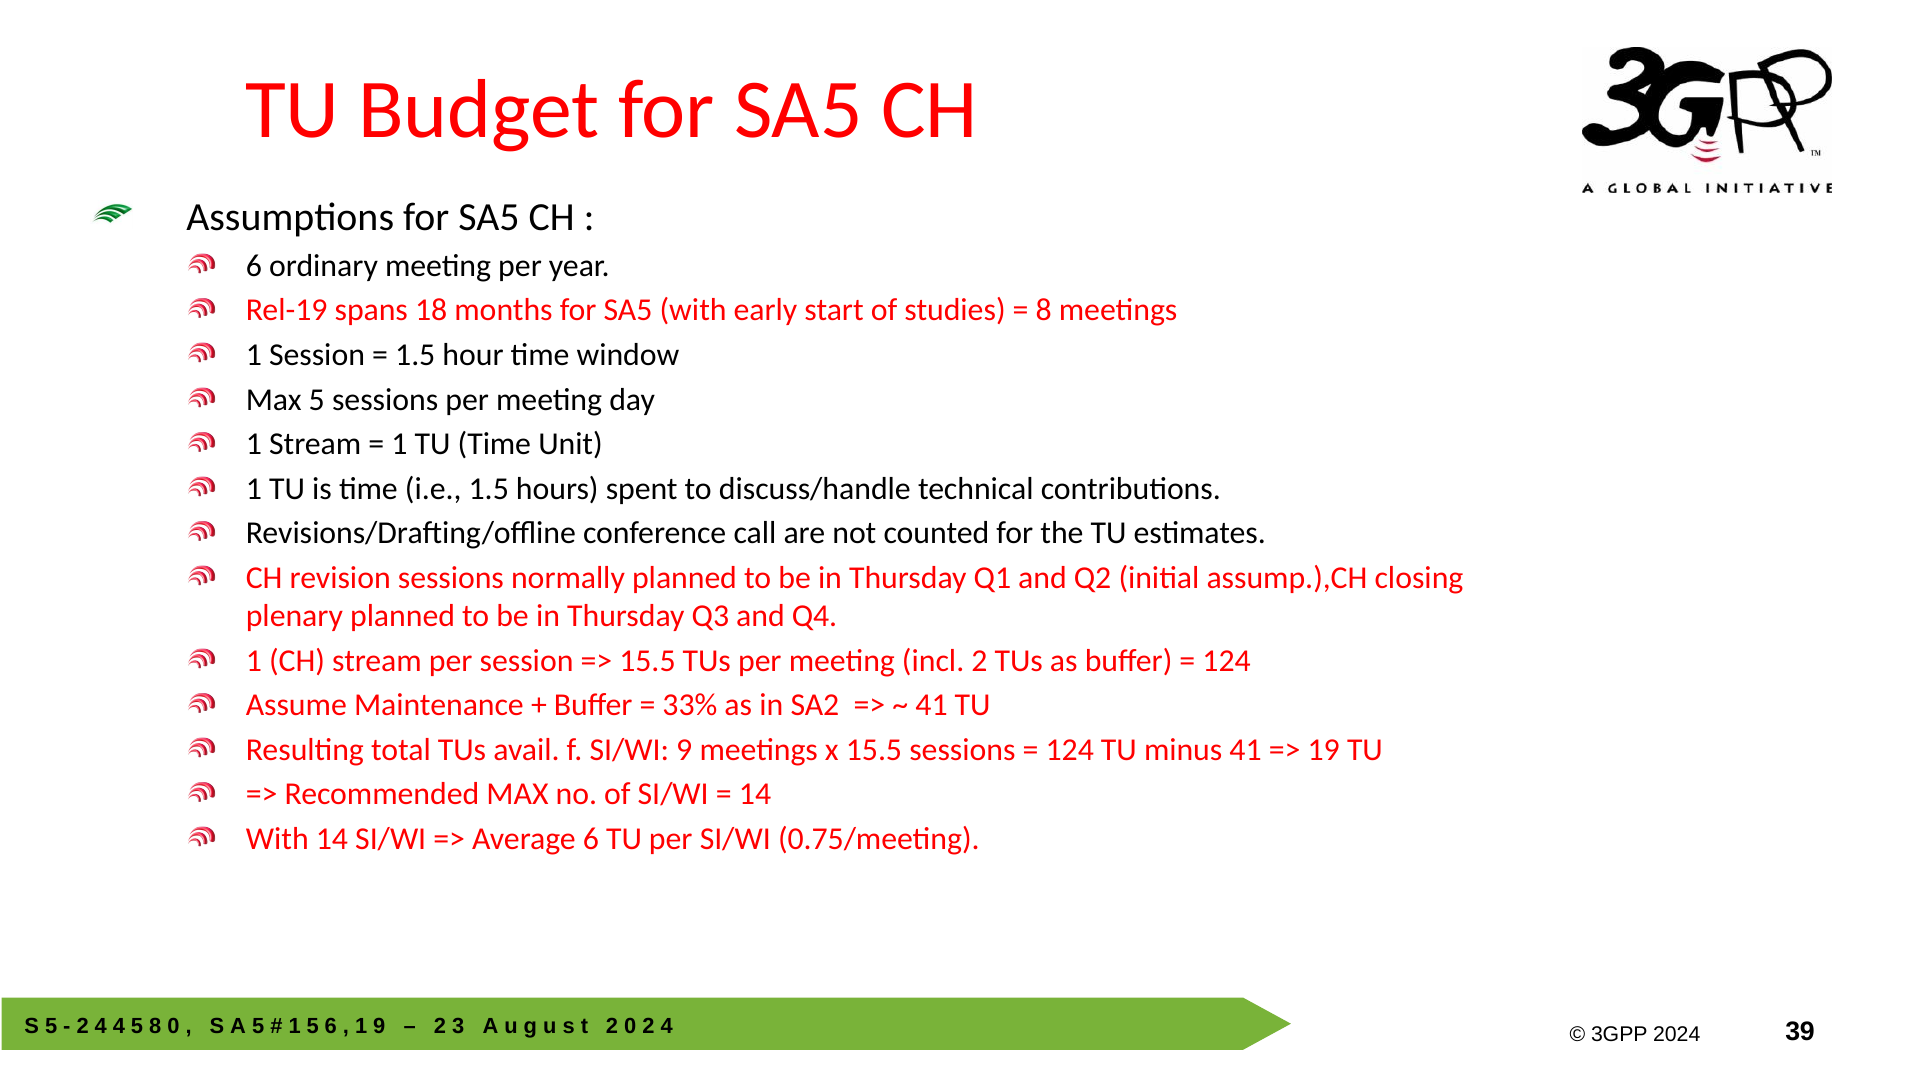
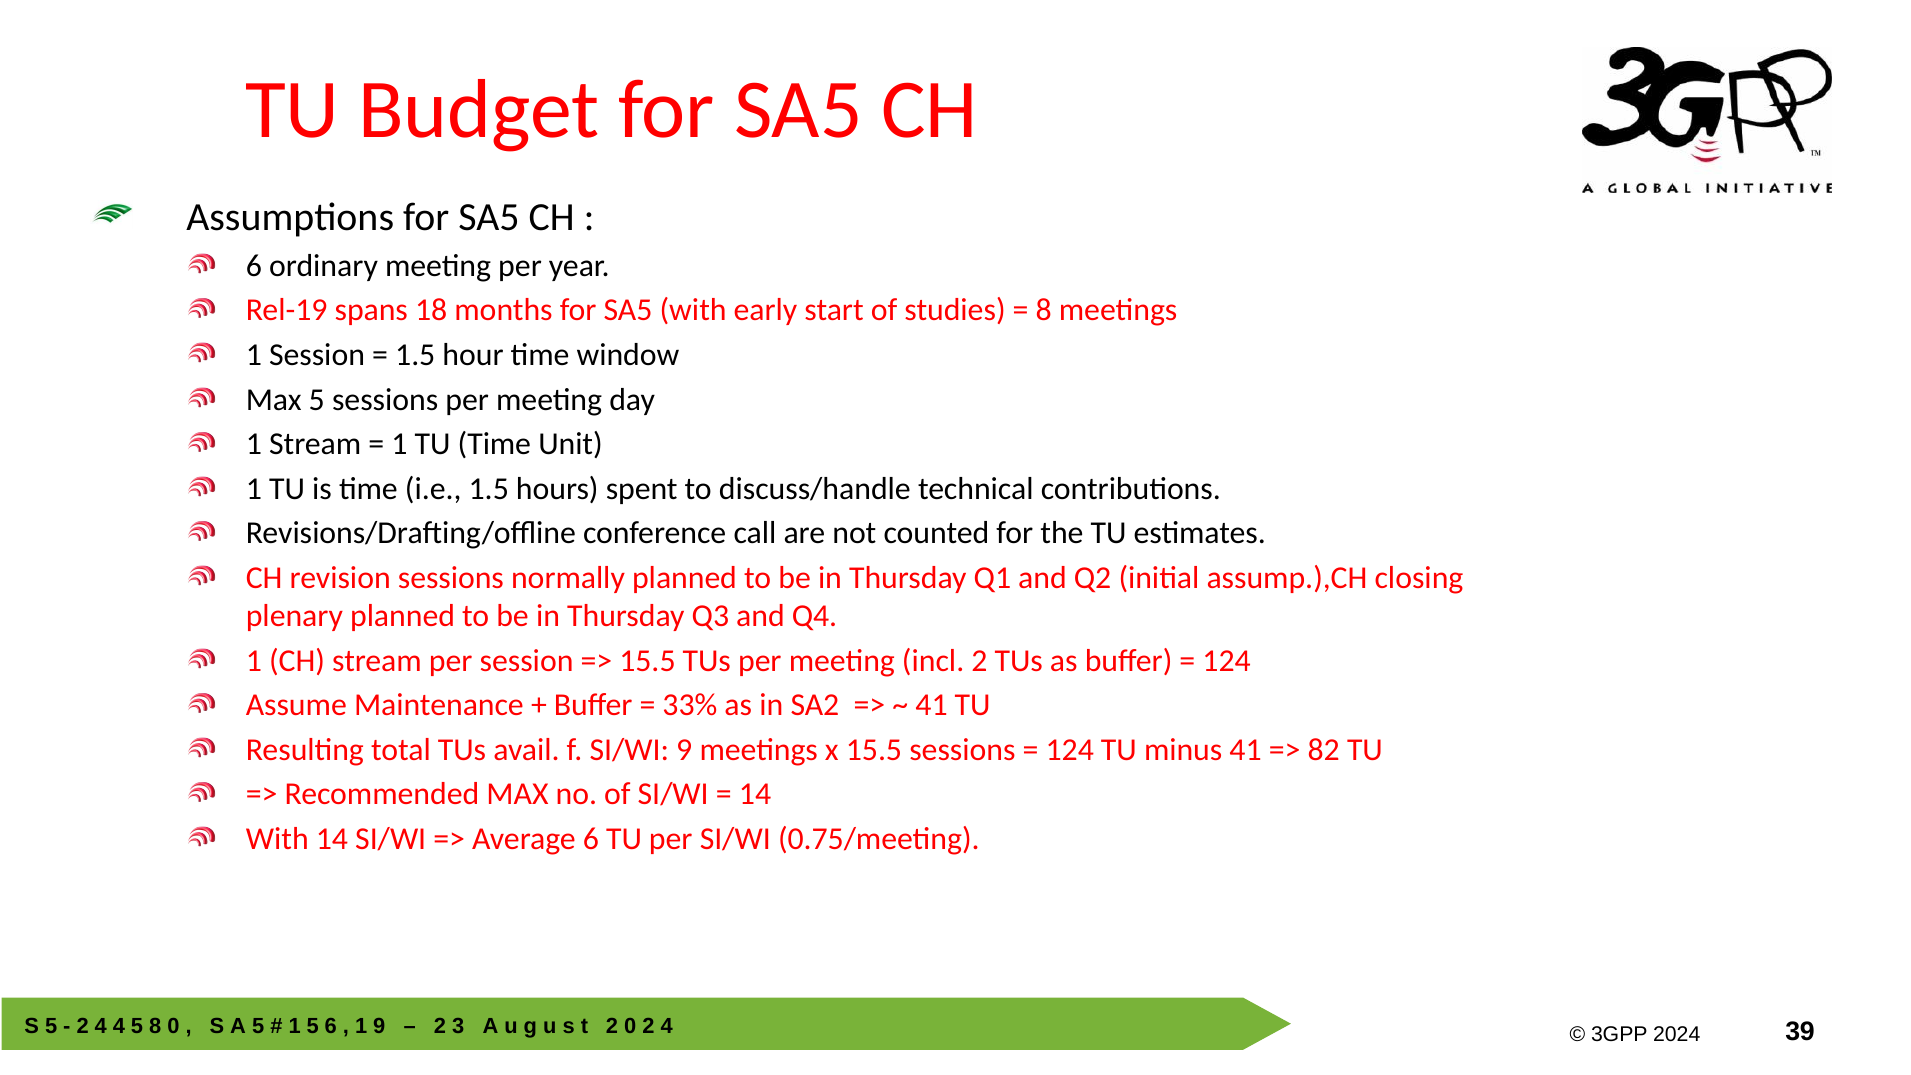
19: 19 -> 82 (1324, 750)
